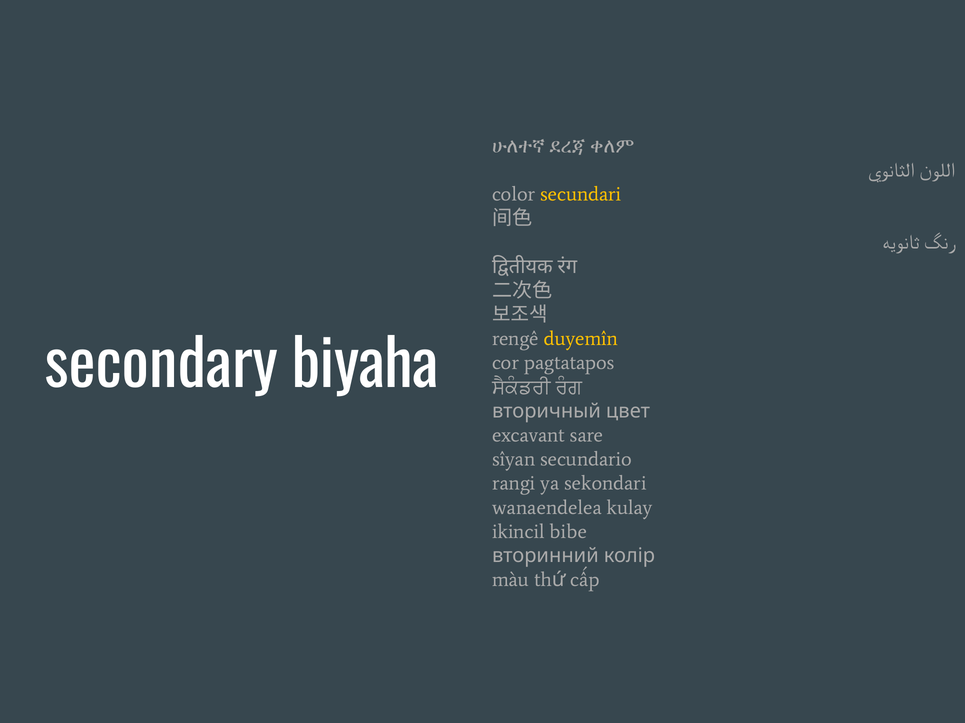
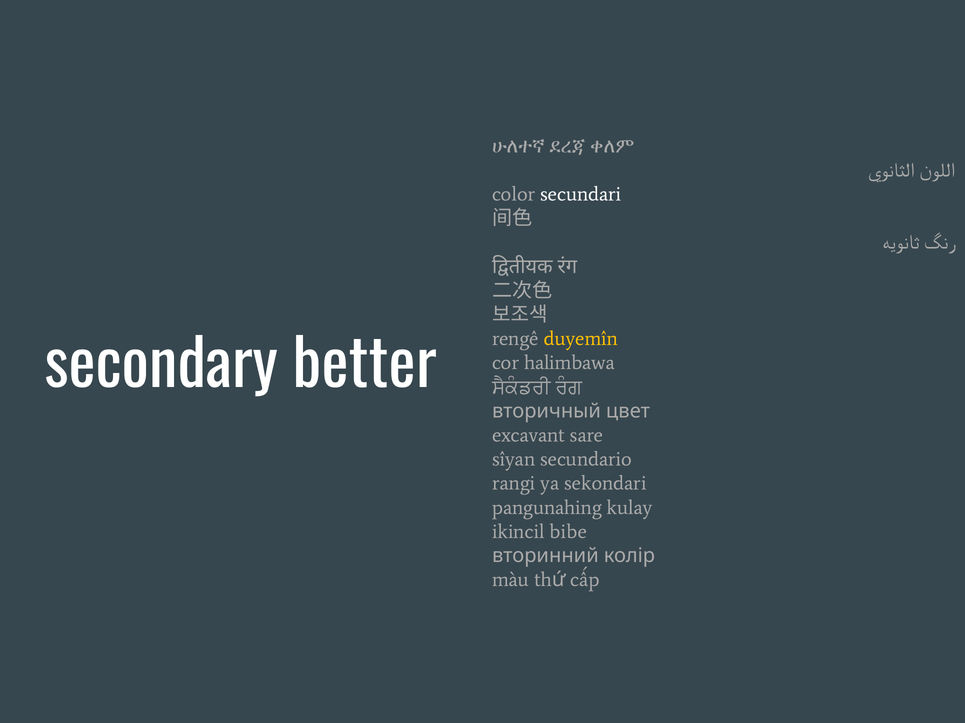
secundari colour: yellow -> white (581, 194)
biyaha: biyaha -> better (365, 366)
pagtatapos: pagtatapos -> halimbawa (569, 363)
wanaendelea: wanaendelea -> pangunahing (547, 508)
